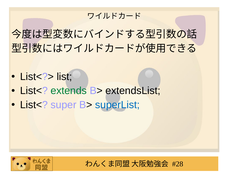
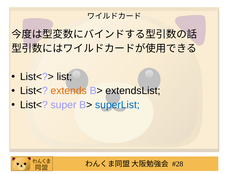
extends colour: green -> orange (69, 91)
